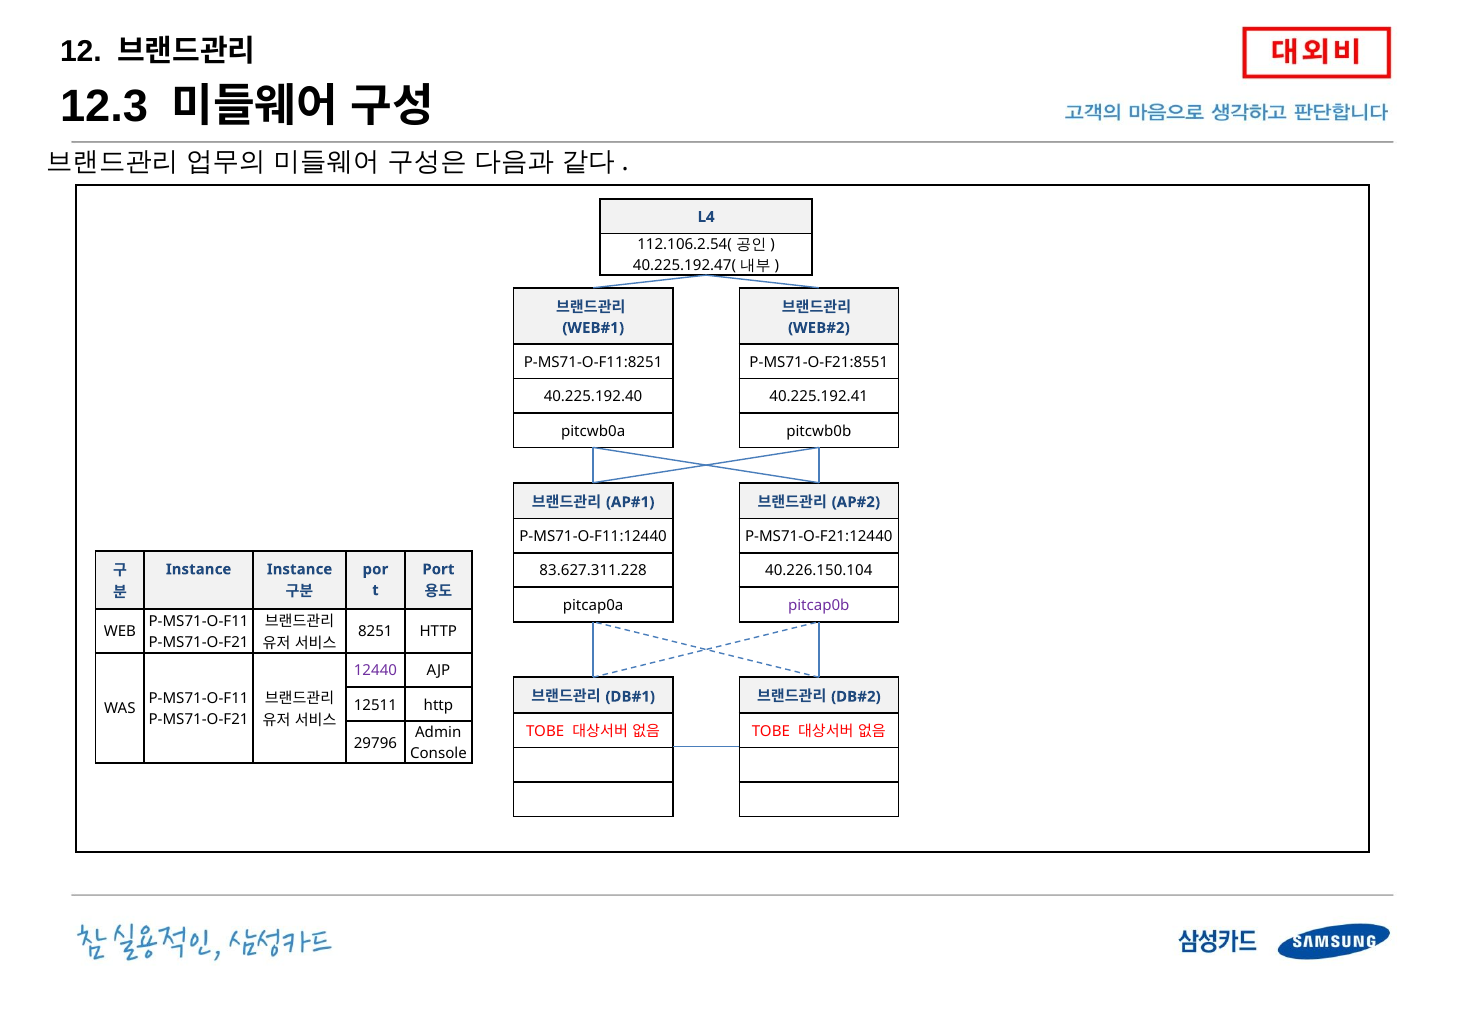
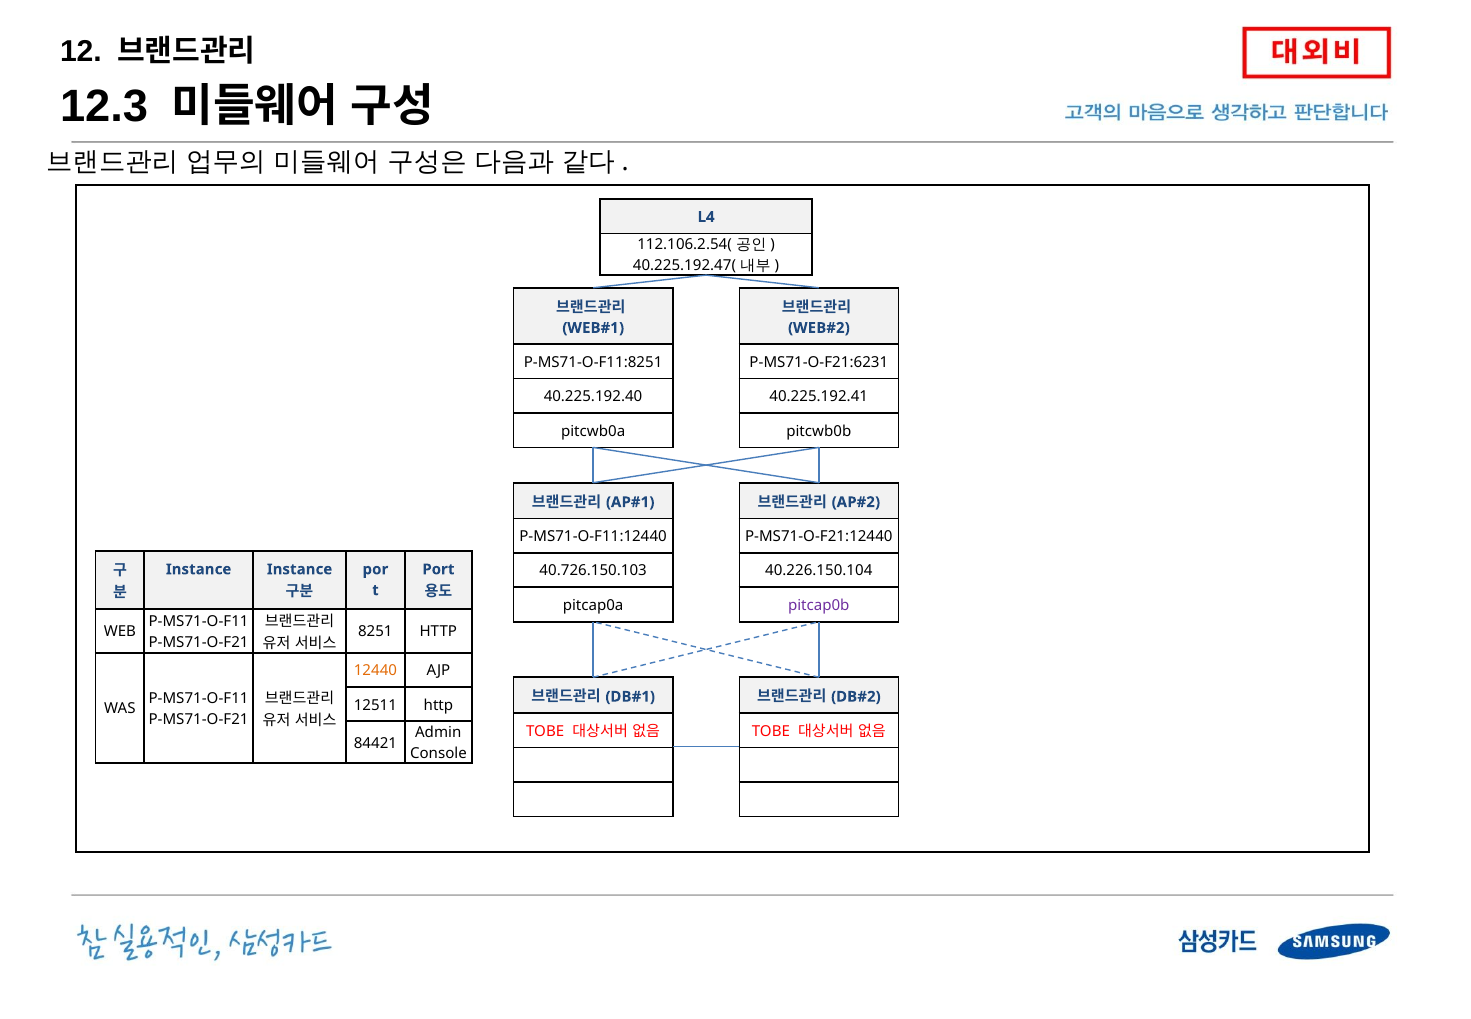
P-MS71-O-F21:8551: P-MS71-O-F21:8551 -> P-MS71-O-F21:6231 (819, 362)
83.627.311.228: 83.627.311.228 -> 40.726.150.103 (593, 571)
12440 colour: purple -> orange (375, 670)
29796: 29796 -> 84421 (375, 743)
